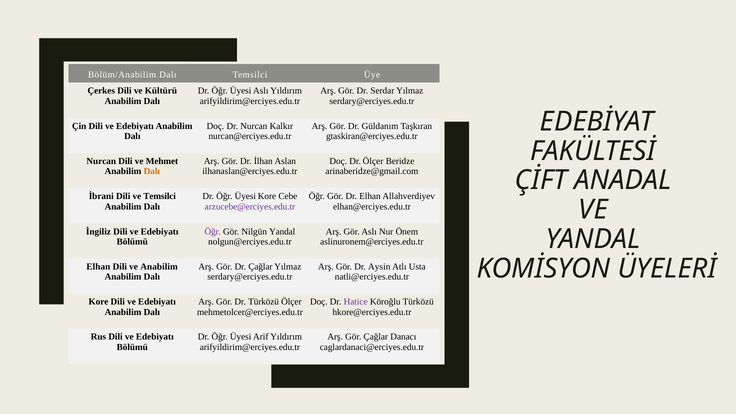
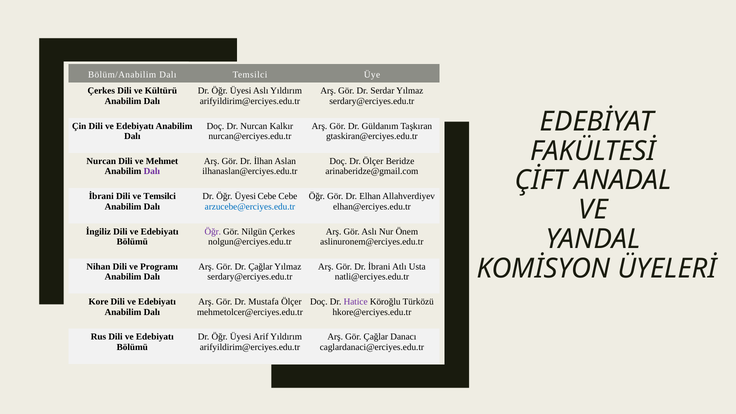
Dalı colour: orange -> purple (152, 171)
Üyesi Kore: Kore -> Cebe (267, 196)
arzucebe@erciyes.edu.tr colour: purple -> blue (250, 207)
Nilgün Yandal: Yandal -> Çerkes (282, 232)
Elhan: Elhan -> Nihan (98, 267)
ve Anabilim: Anabilim -> Programı (159, 267)
Dr Aysin: Aysin -> İbrani (379, 267)
Dr Türközü: Türközü -> Mustafa (264, 302)
